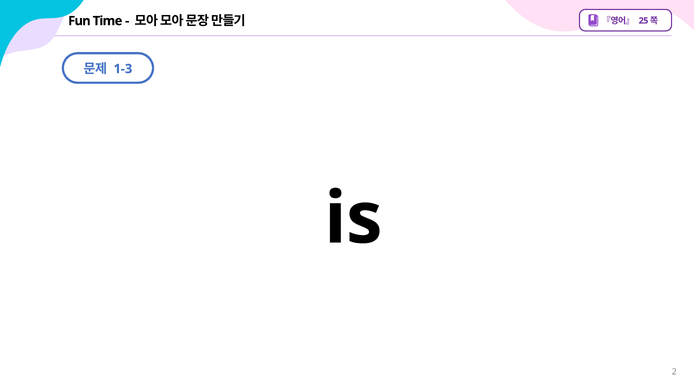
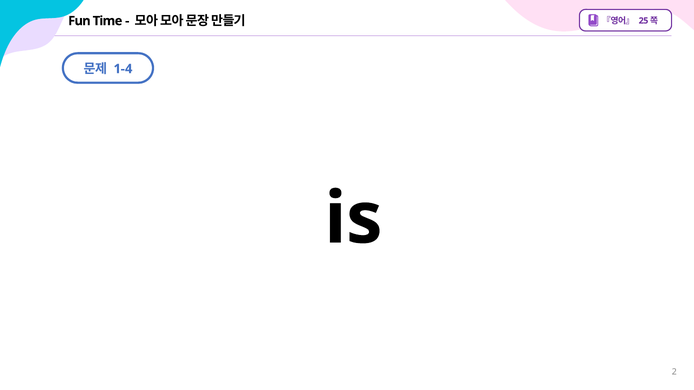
1-3: 1-3 -> 1-4 (123, 69)
